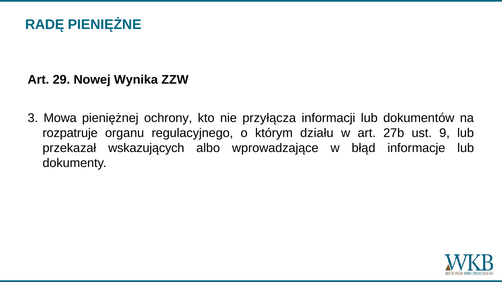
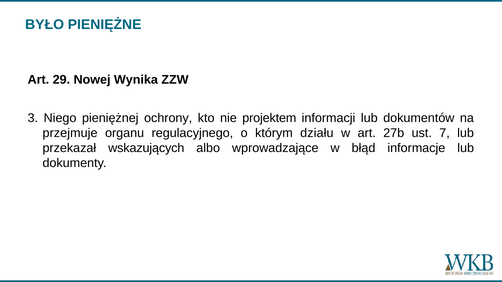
RADĘ: RADĘ -> BYŁO (45, 25)
Mowa: Mowa -> Niego (60, 118)
przyłącza: przyłącza -> projektem (269, 118)
rozpatruje: rozpatruje -> przejmuje (70, 133)
9: 9 -> 7 (445, 133)
